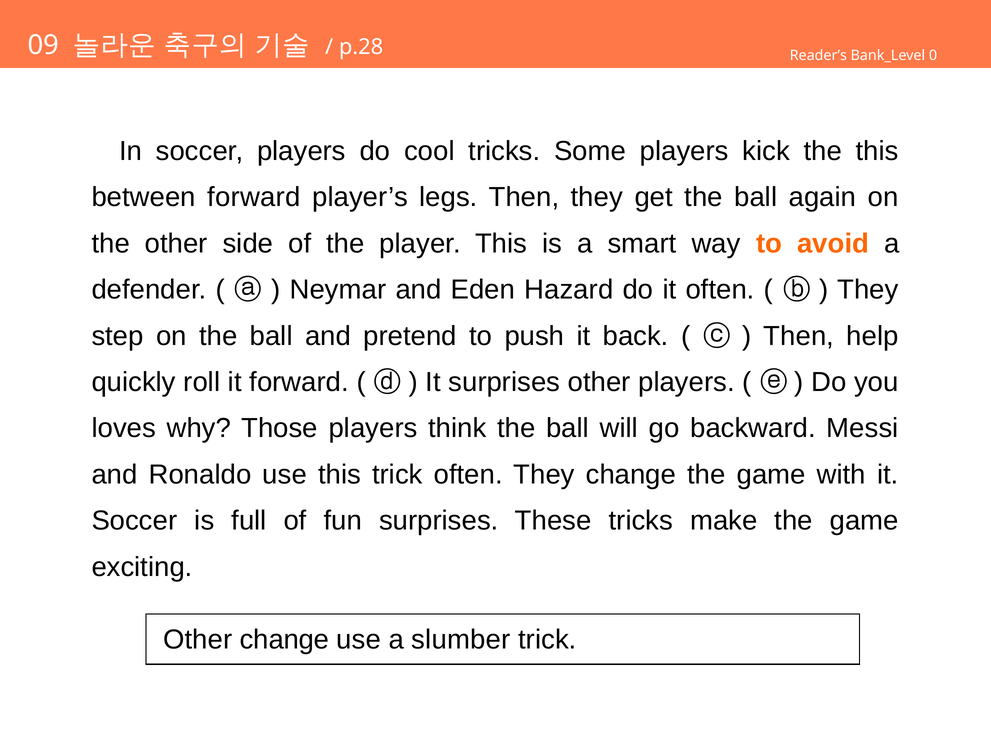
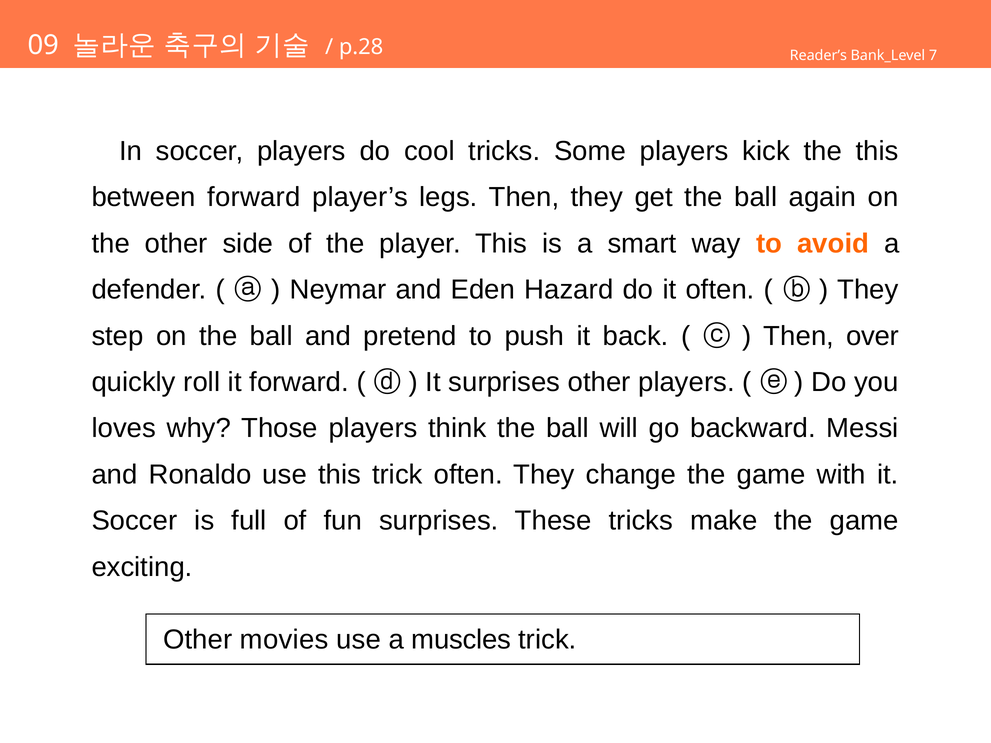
0: 0 -> 7 (933, 56)
help: help -> over (873, 336)
Other change: change -> movies (284, 640)
slumber: slumber -> muscles (461, 640)
